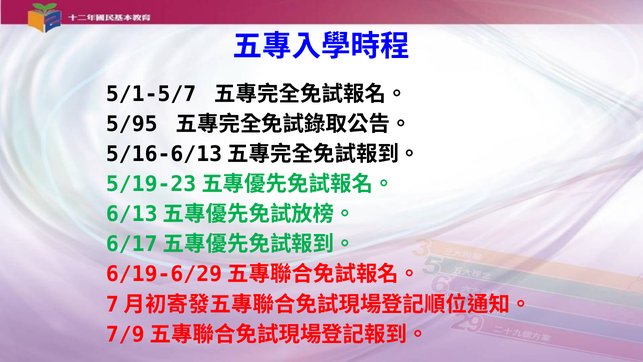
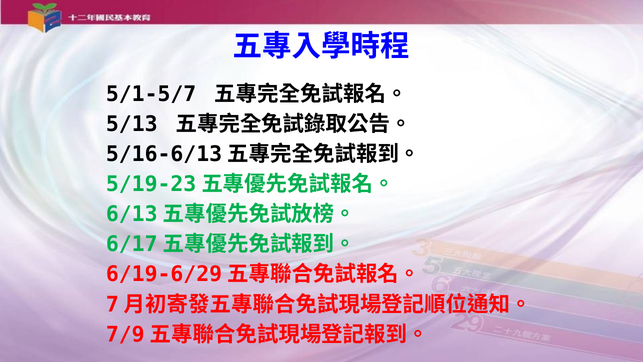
5/95: 5/95 -> 5/13 (132, 124)
